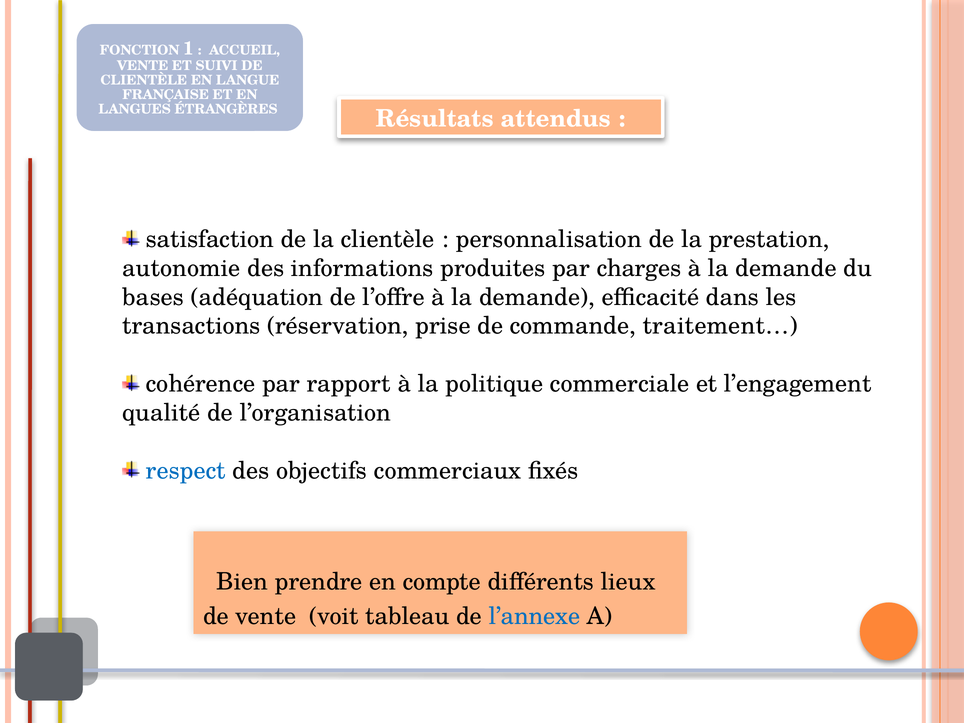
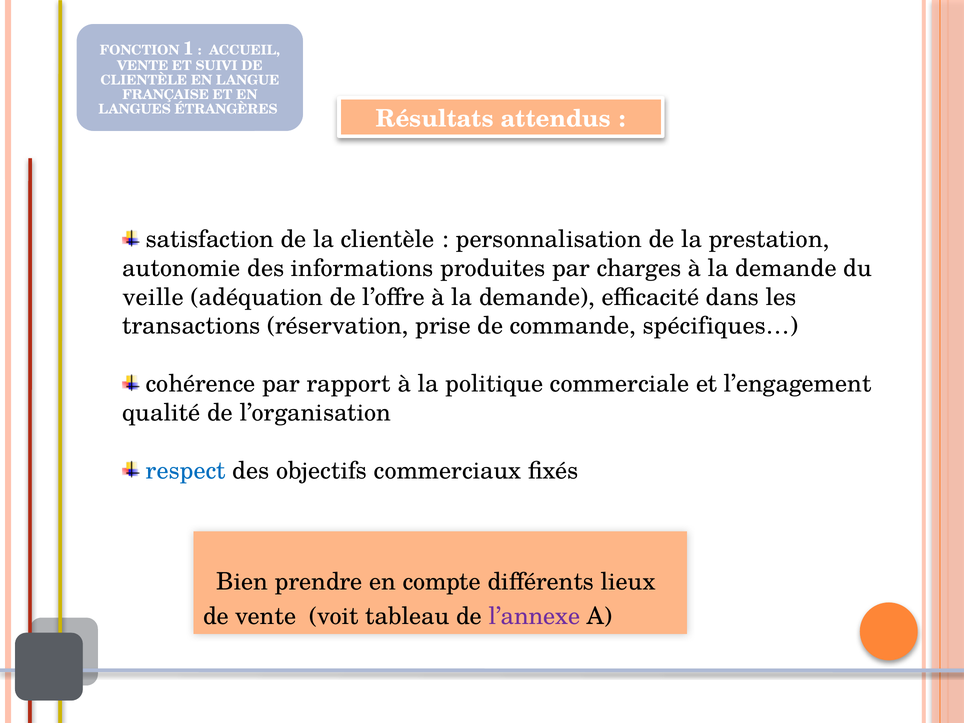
bases: bases -> veille (153, 297)
traitement…: traitement… -> spécifiques… (720, 326)
l’annexe colour: blue -> purple (534, 616)
